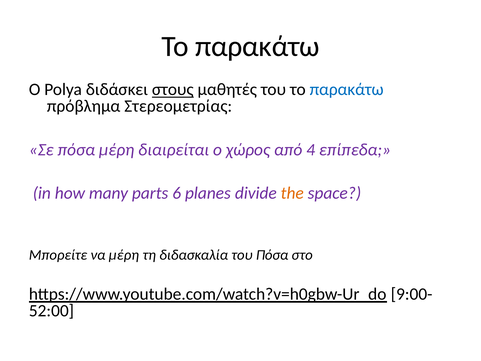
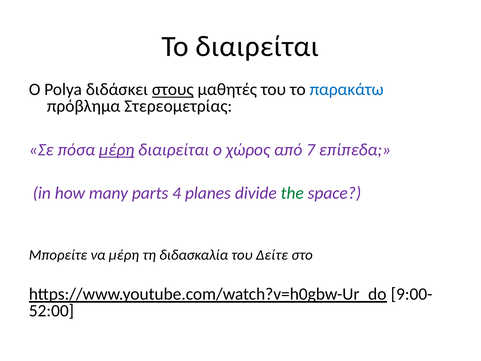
παρακάτω: παρακάτω -> διαιρείται (257, 47)
μέρη underline: none -> present (117, 150)
4: 4 -> 7 (311, 150)
6: 6 -> 4 (177, 193)
the colour: orange -> green (292, 193)
του Πόσα: Πόσα -> Δείτε (272, 255)
